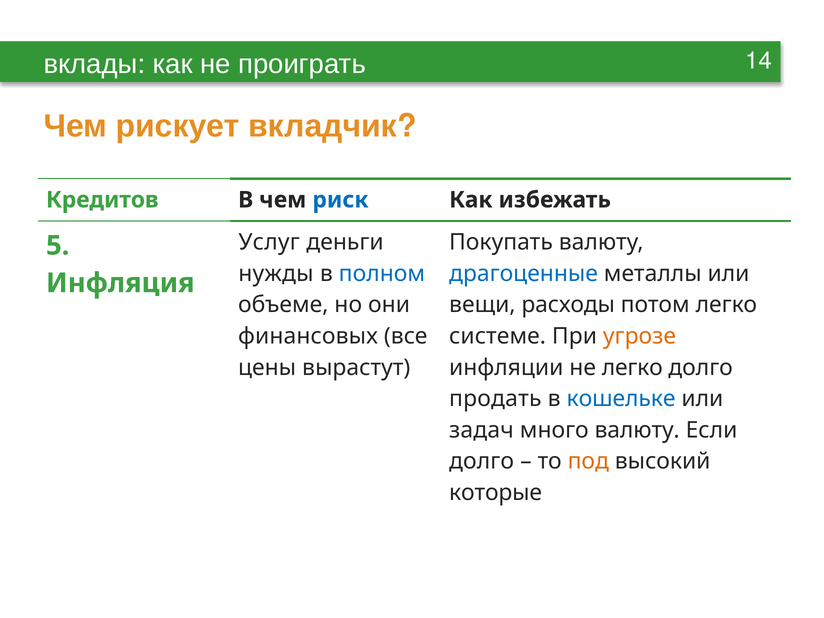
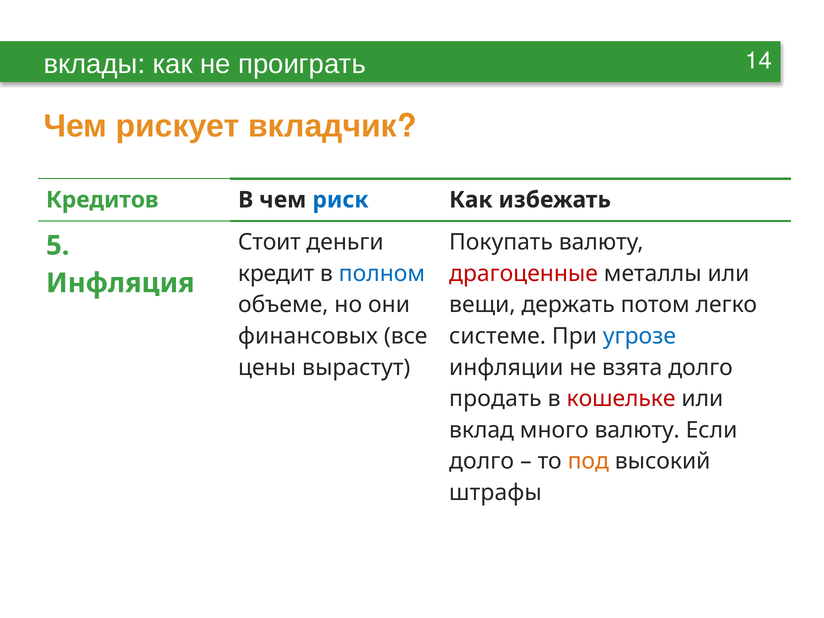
Услуг: Услуг -> Стоит (269, 242)
нужды: нужды -> кредит (276, 274)
драгоценные colour: blue -> red (524, 274)
расходы: расходы -> держать (568, 305)
угрозе colour: orange -> blue (639, 336)
не легко: легко -> взята (632, 367)
кошельке colour: blue -> red (621, 399)
задач: задач -> вклад (482, 430)
которые: которые -> штрафы (495, 493)
